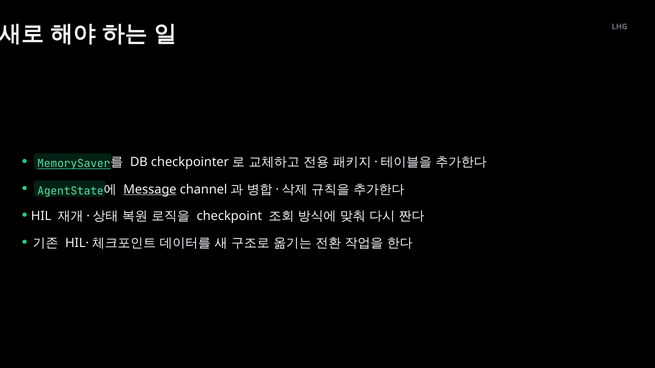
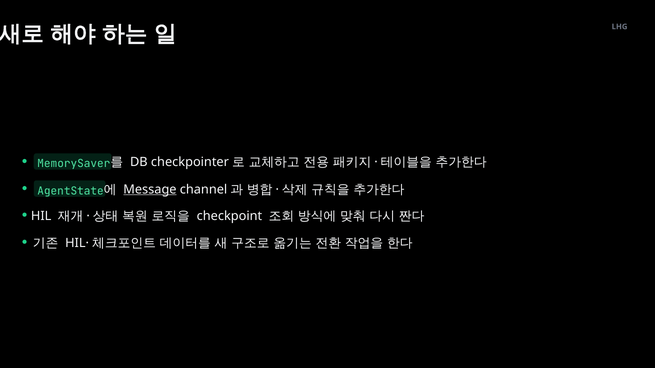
MemorySaver underline: present -> none (74, 164)
